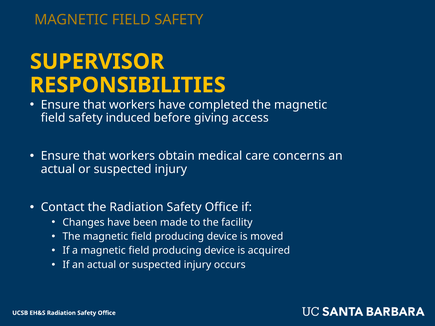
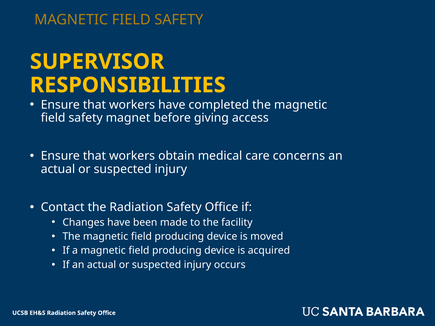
induced: induced -> magnet (128, 118)
